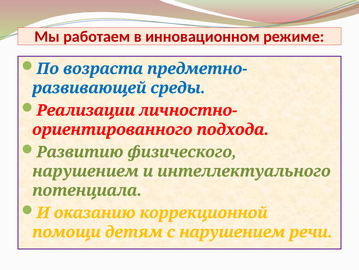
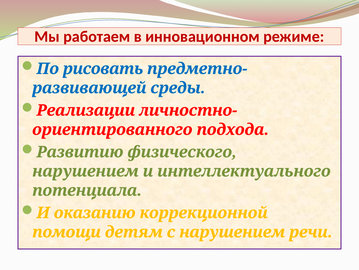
возраста: возраста -> рисовать (103, 69)
